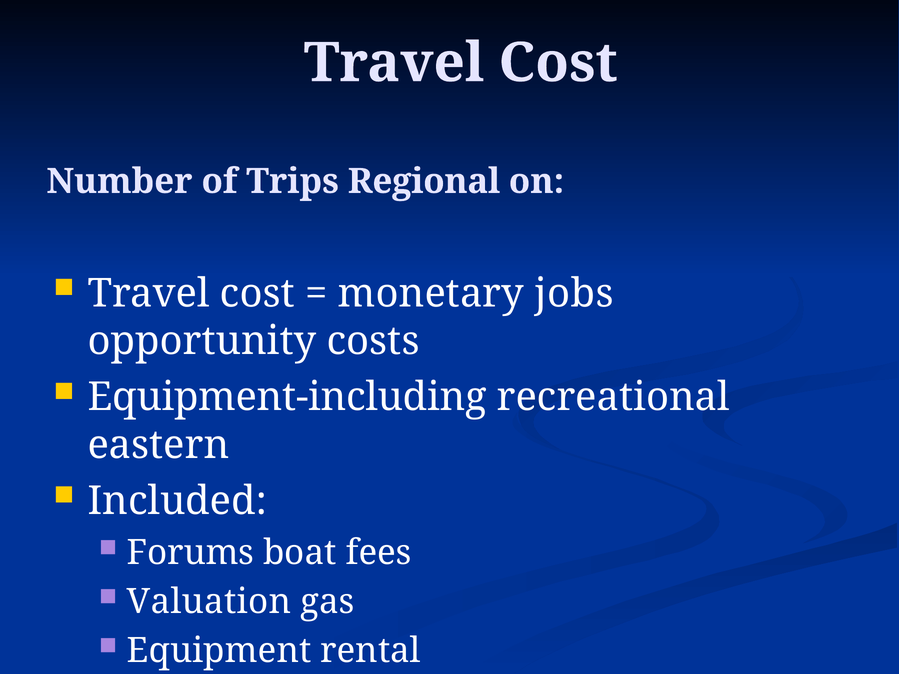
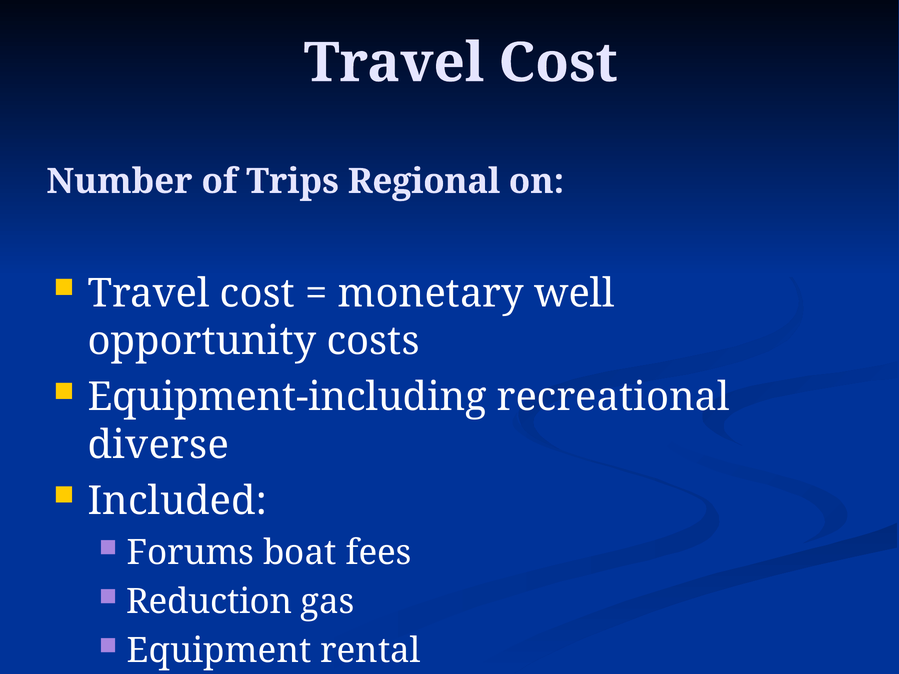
jobs: jobs -> well (574, 293)
eastern: eastern -> diverse (158, 445)
Valuation: Valuation -> Reduction (209, 602)
